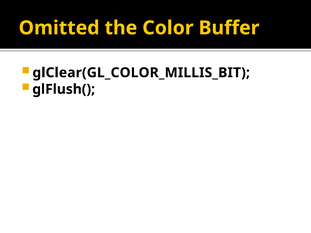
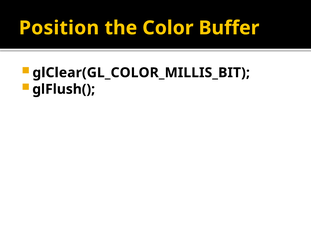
Omitted: Omitted -> Position (59, 28)
